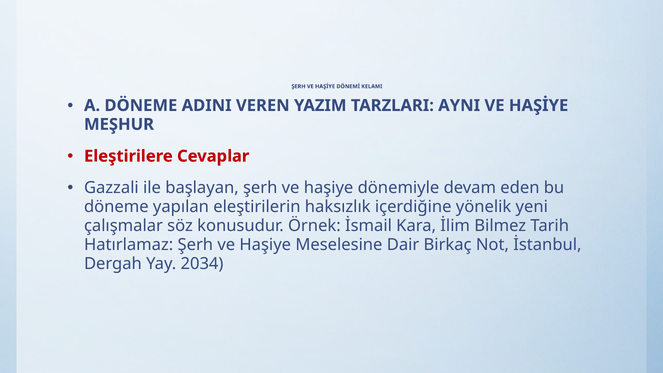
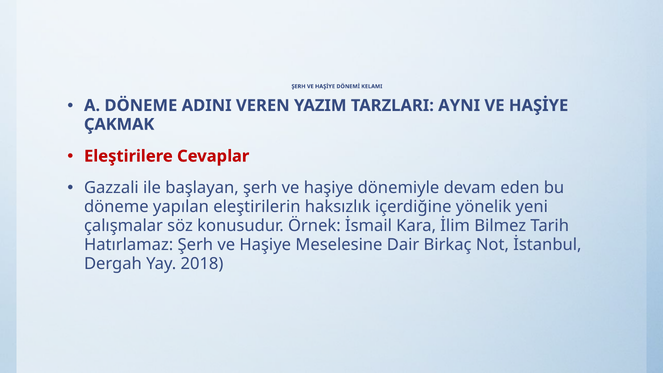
MEŞHUR: MEŞHUR -> ÇAKMAK (119, 124)
2034: 2034 -> 2018 (202, 264)
